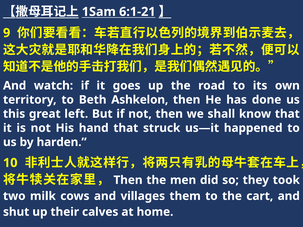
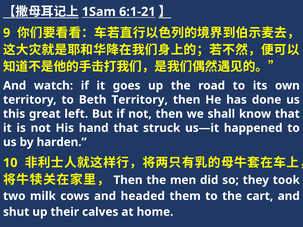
Beth Ashkelon: Ashkelon -> Territory (140, 100)
villages: villages -> headed (143, 196)
